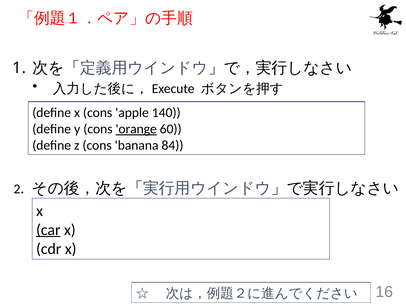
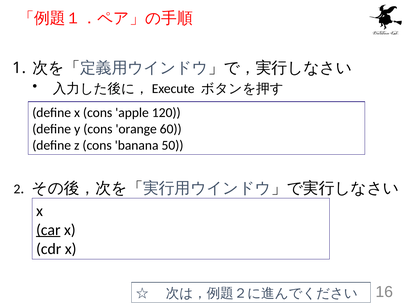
140: 140 -> 120 (166, 113)
orange underline: present -> none (136, 129)
84: 84 -> 50 (173, 145)
